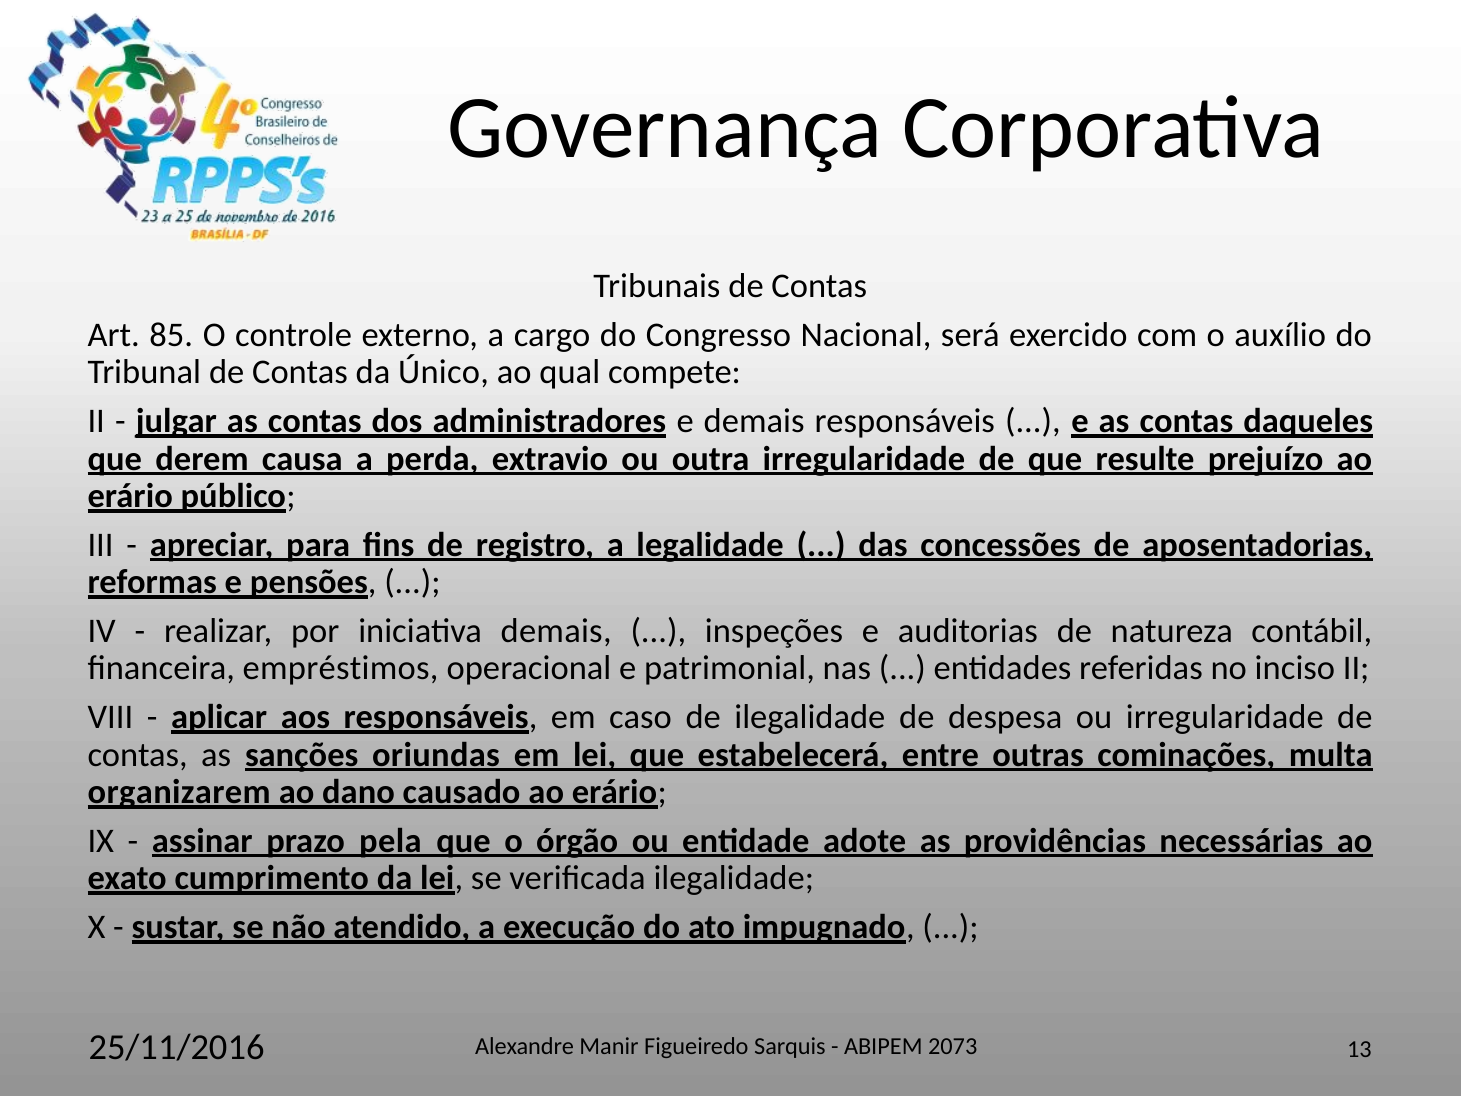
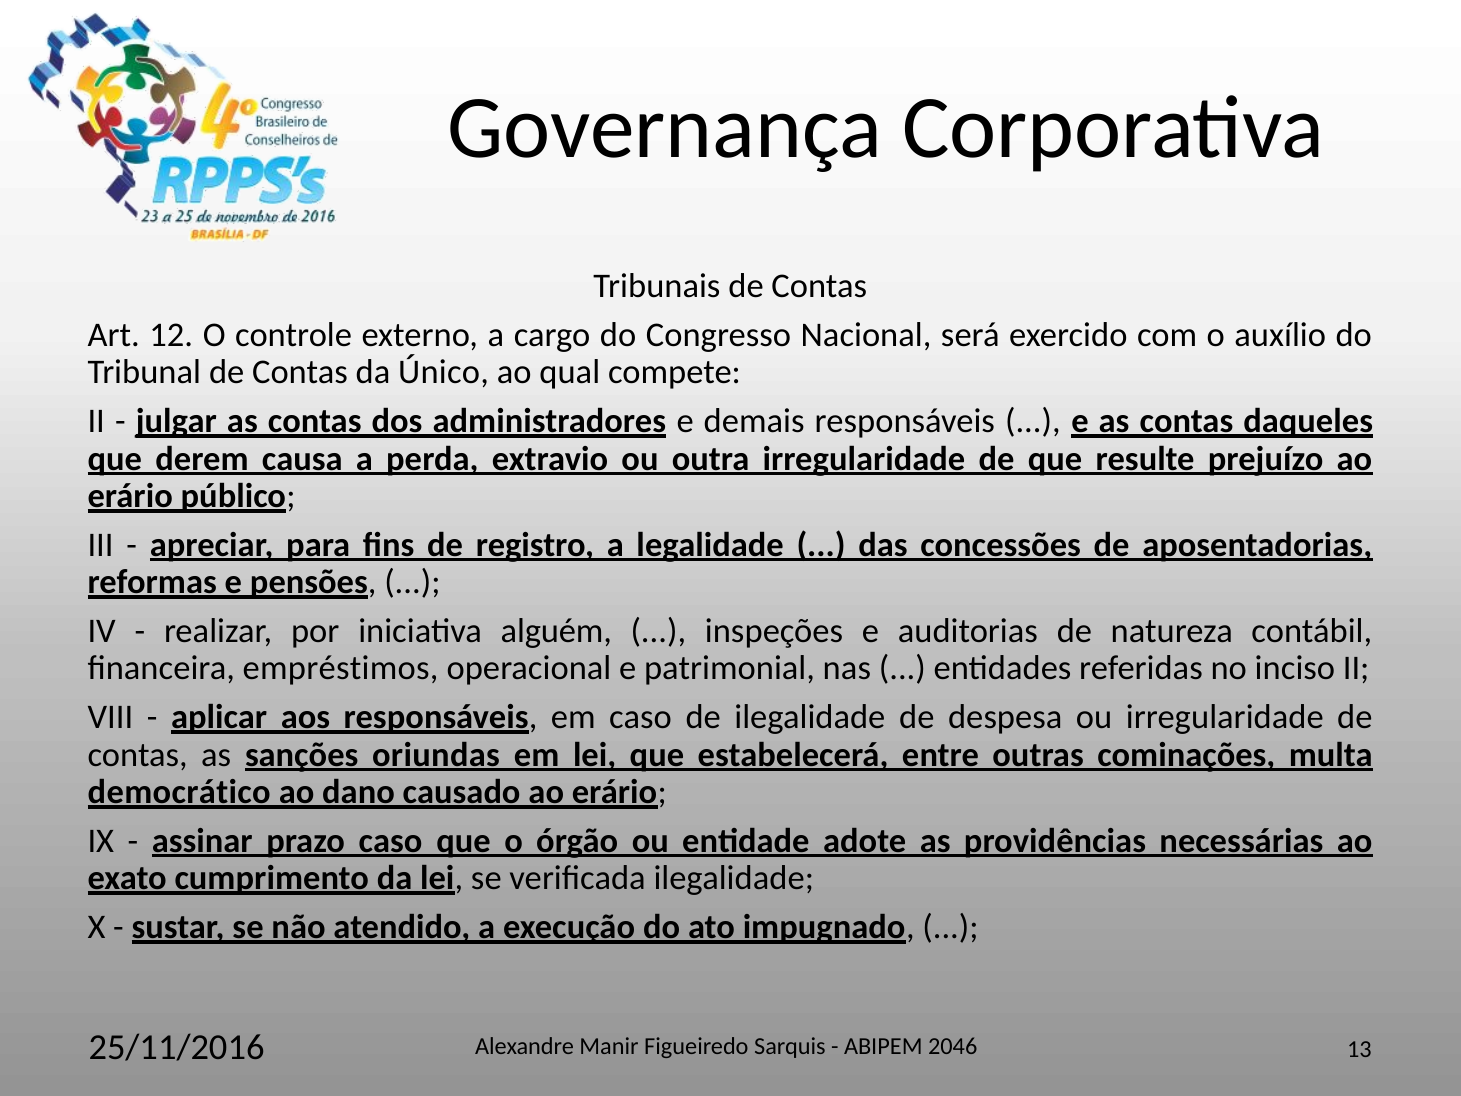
85: 85 -> 12 (171, 335)
iniciativa demais: demais -> alguém (556, 631)
organizarem: organizarem -> democrático (179, 792)
prazo pela: pela -> caso (391, 841)
2073: 2073 -> 2046 (953, 1046)
